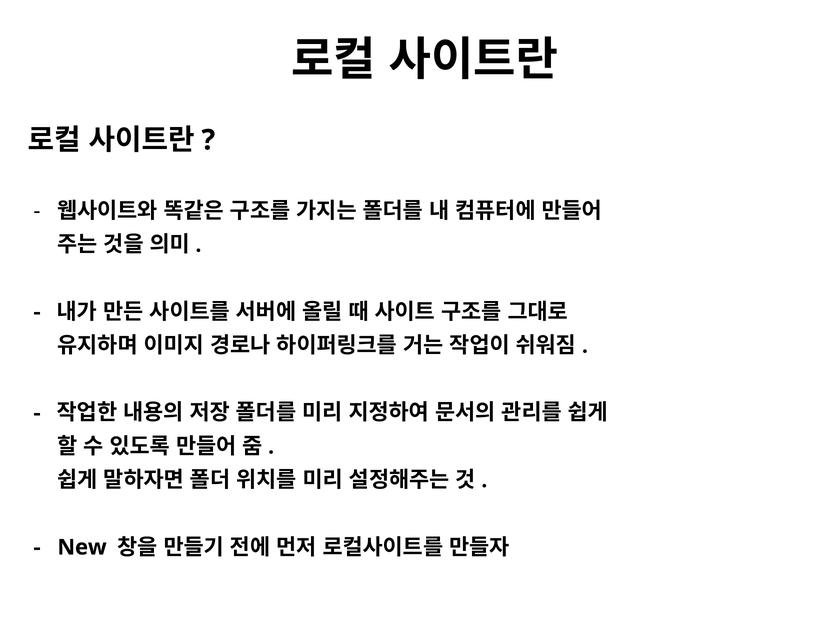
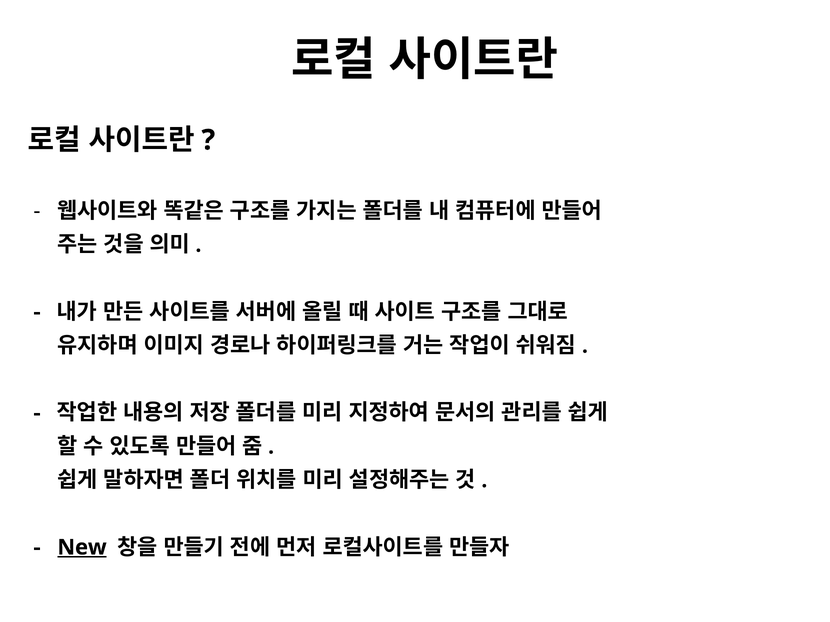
New underline: none -> present (82, 548)
